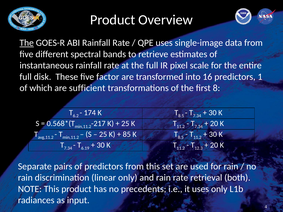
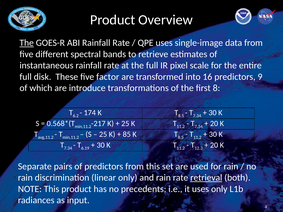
1: 1 -> 9 (260, 77)
sufficient: sufficient -> introduce (87, 88)
retrieval underline: none -> present (206, 178)
